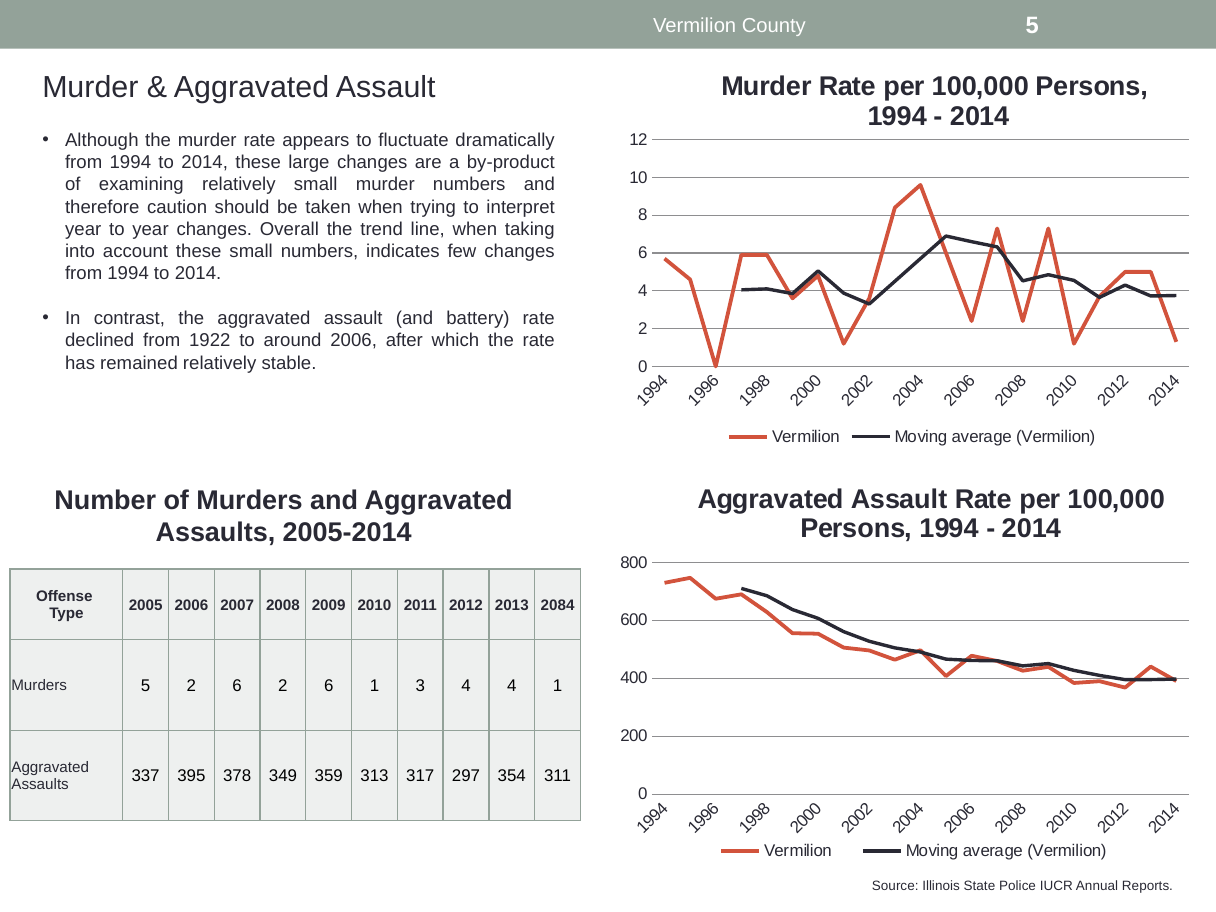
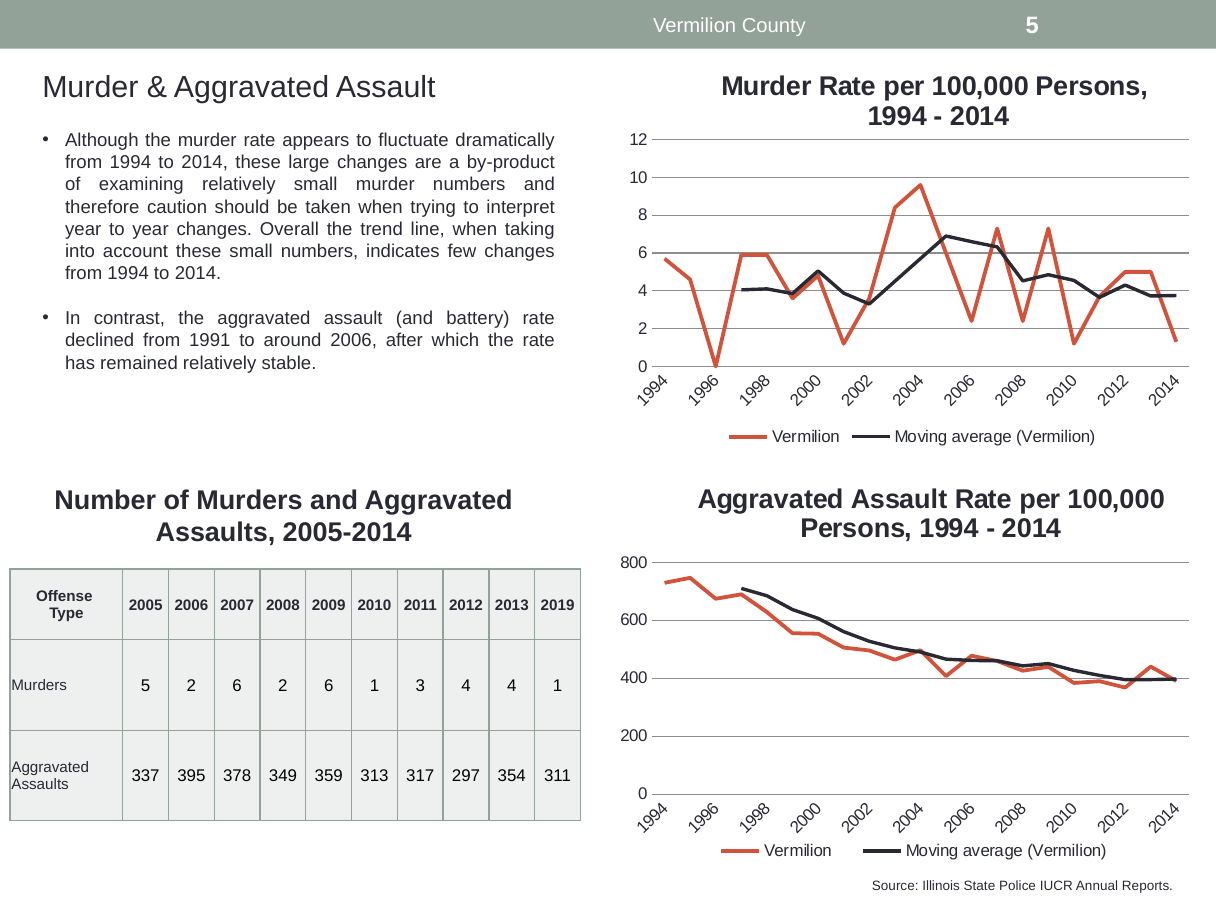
1922: 1922 -> 1991 (210, 341)
2084: 2084 -> 2019 (558, 605)
